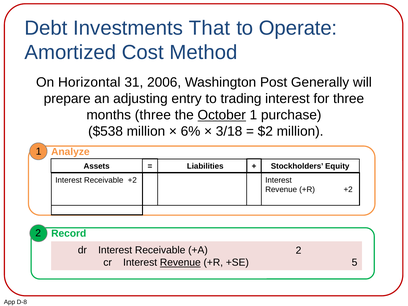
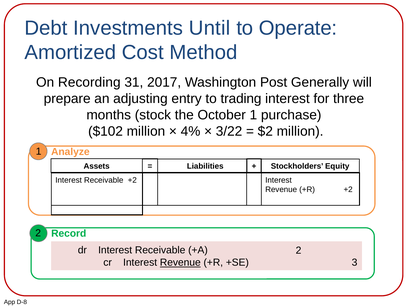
That: That -> Until (210, 28)
Horizontal: Horizontal -> Recording (89, 83)
2006: 2006 -> 2017 (164, 83)
months three: three -> stock (153, 115)
October underline: present -> none (222, 115)
$538: $538 -> $102 (106, 131)
6%: 6% -> 4% (191, 131)
3/18: 3/18 -> 3/22 (229, 131)
5: 5 -> 3 (355, 262)
